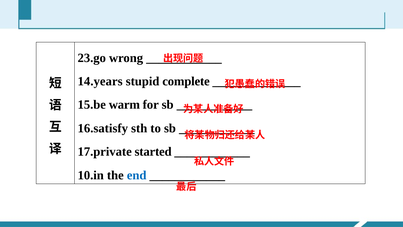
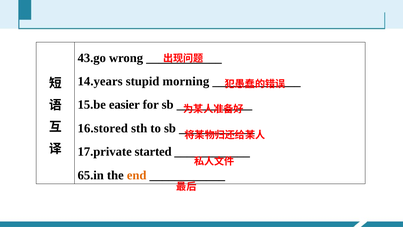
23.go: 23.go -> 43.go (92, 58)
complete: complete -> morning (186, 81)
warm: warm -> easier (124, 105)
16.satisfy: 16.satisfy -> 16.stored (103, 128)
10.in: 10.in -> 65.in (91, 175)
end colour: blue -> orange (137, 175)
